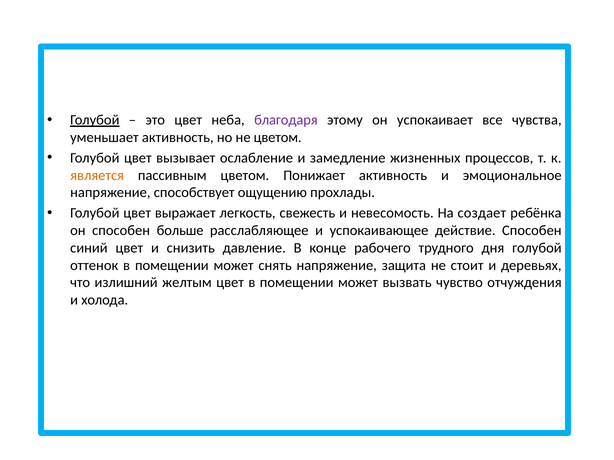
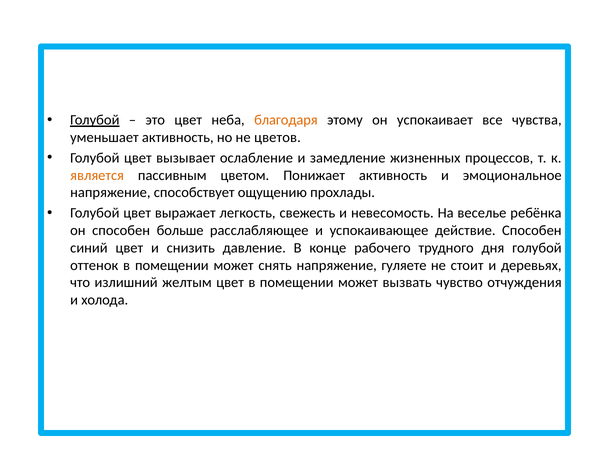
благодаря colour: purple -> orange (286, 120)
не цветом: цветом -> цветов (278, 138)
создает: создает -> веселье (482, 213)
защита: защита -> гуляете (404, 266)
